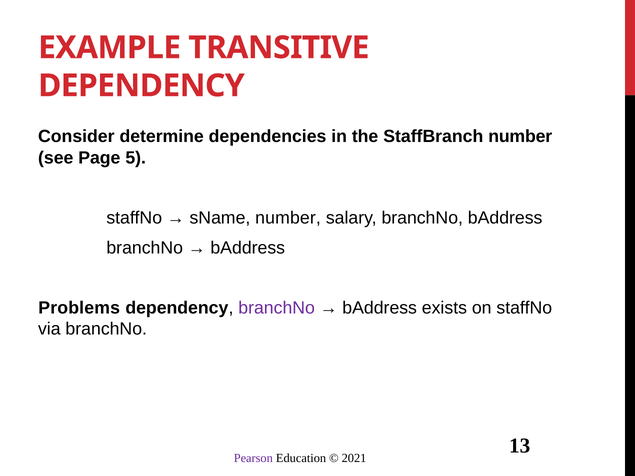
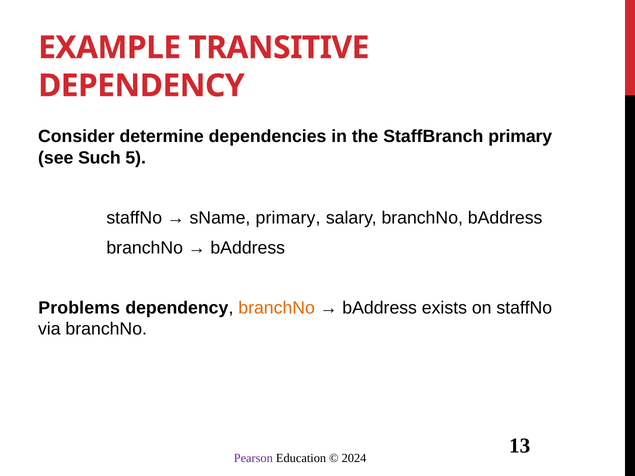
StaffBranch number: number -> primary (520, 137)
Page: Page -> Such (99, 158)
sName number: number -> primary (288, 218)
branchNo colour: purple -> orange (277, 308)
2021: 2021 -> 2024 (354, 458)
